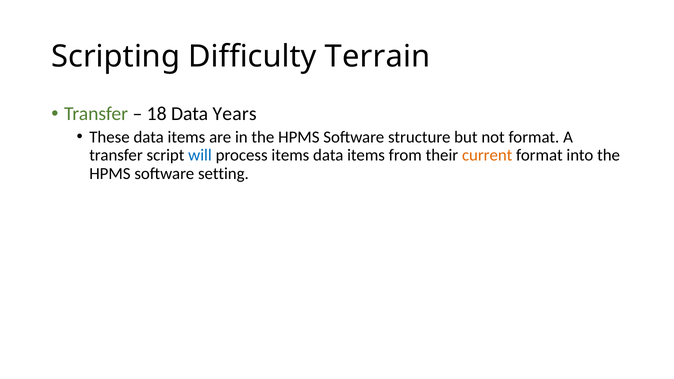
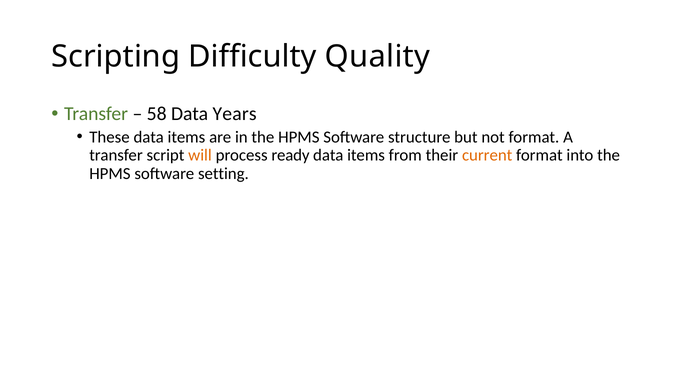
Terrain: Terrain -> Quality (378, 57)
18: 18 -> 58 (157, 114)
will colour: blue -> orange (200, 155)
process items: items -> ready (290, 155)
